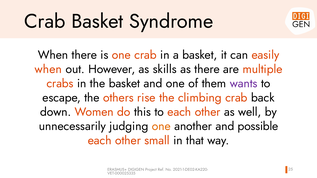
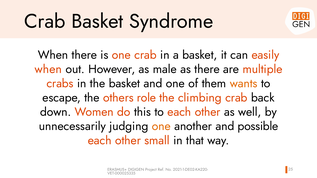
skills: skills -> male (165, 69)
wants colour: purple -> orange (244, 84)
rise: rise -> role (147, 98)
